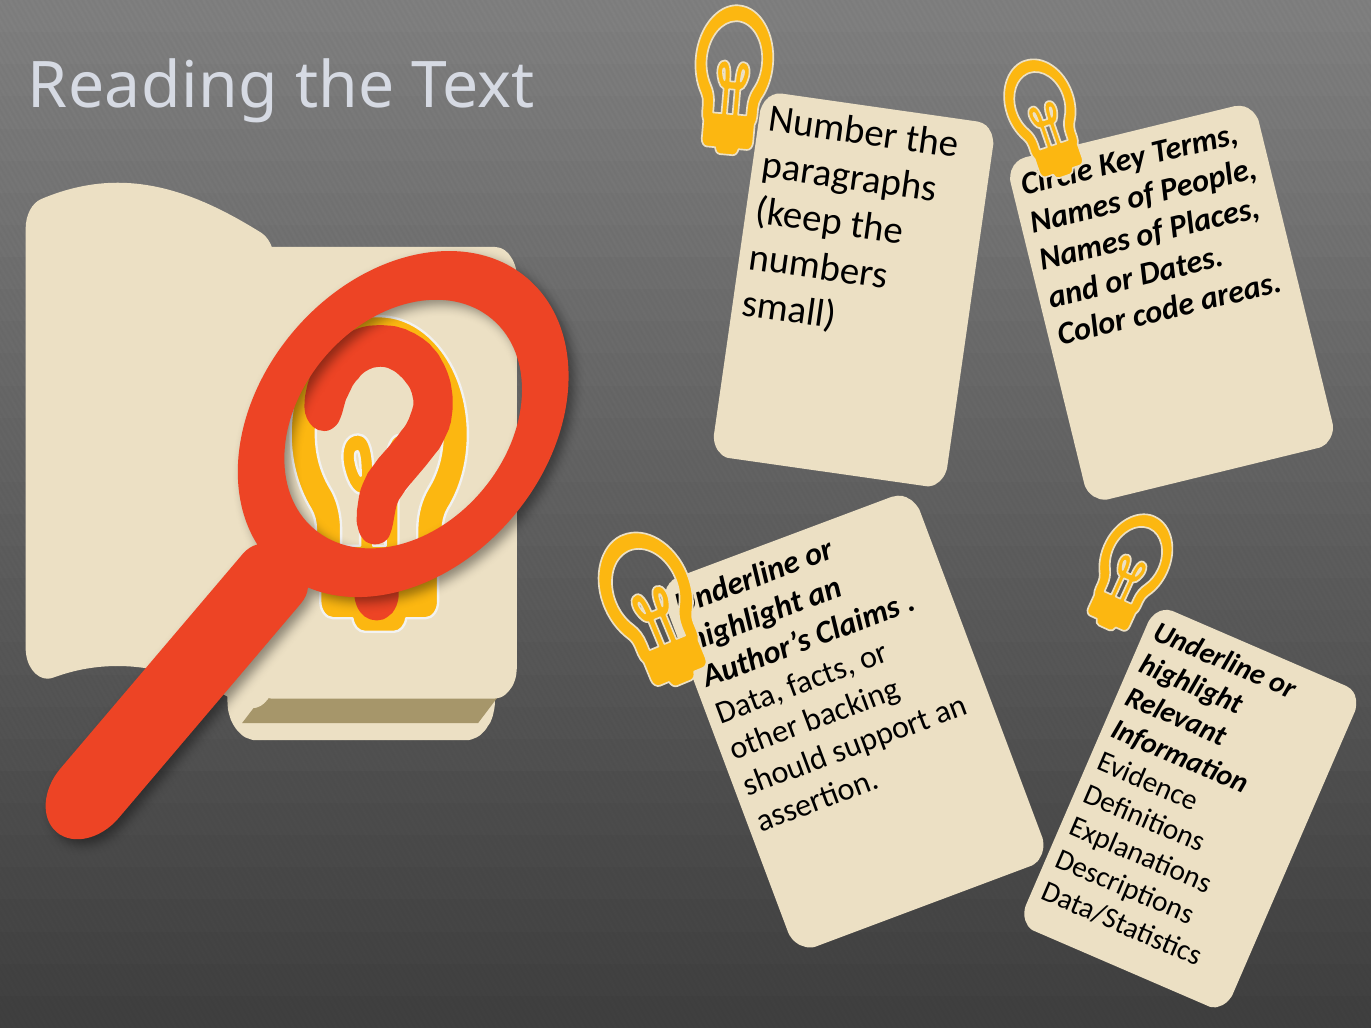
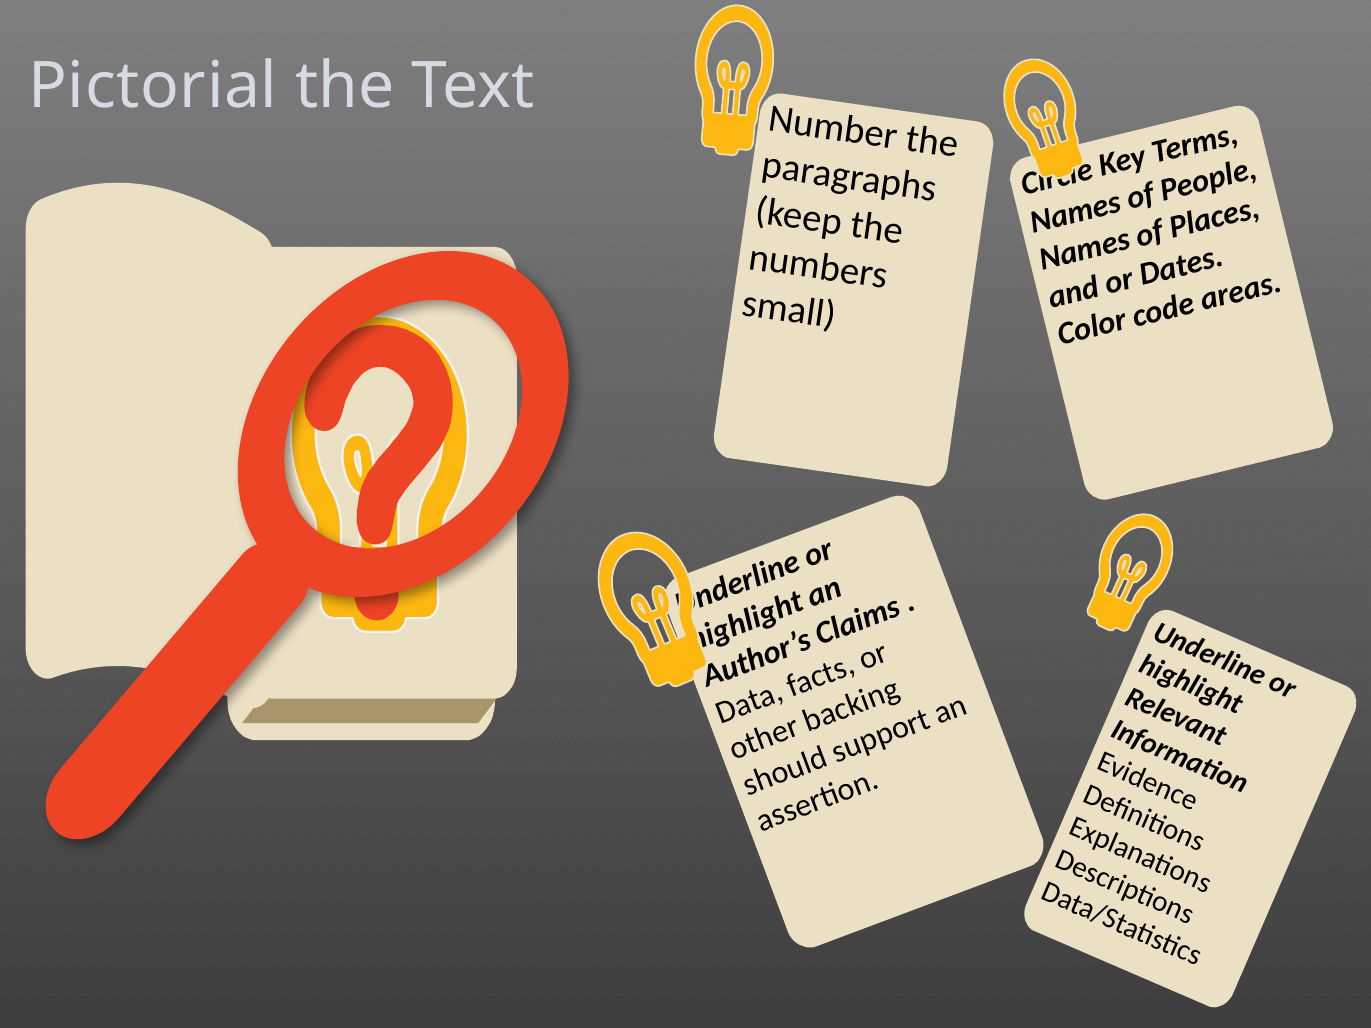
Reading: Reading -> Pictorial (153, 86)
